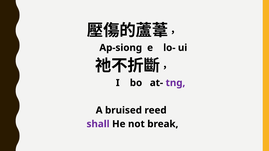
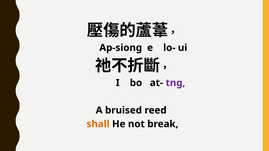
shall colour: purple -> orange (98, 124)
